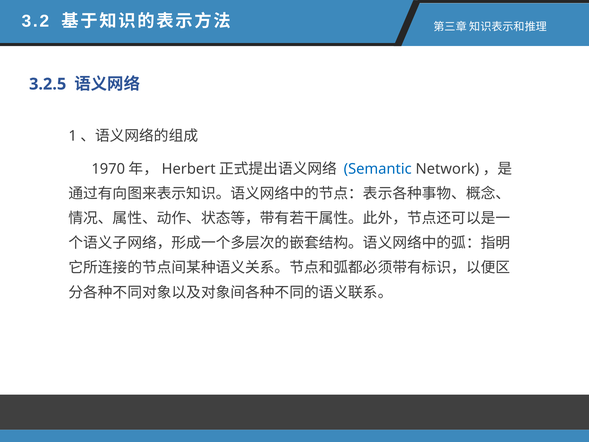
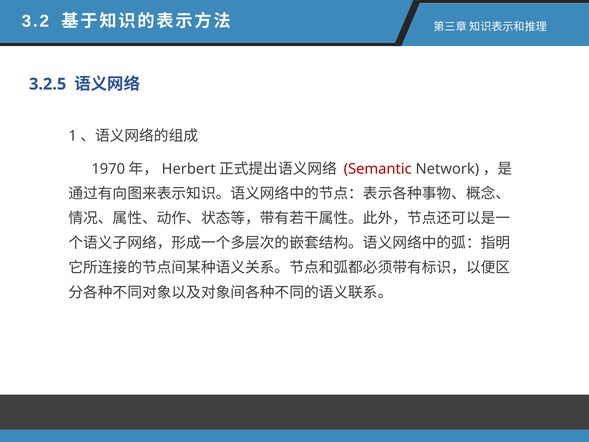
Semantic colour: blue -> red (378, 169)
